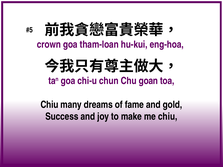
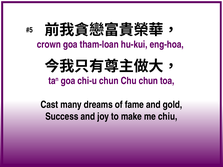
Chu goan: goan -> chun (148, 81)
Chiu: Chiu -> Cast (49, 105)
